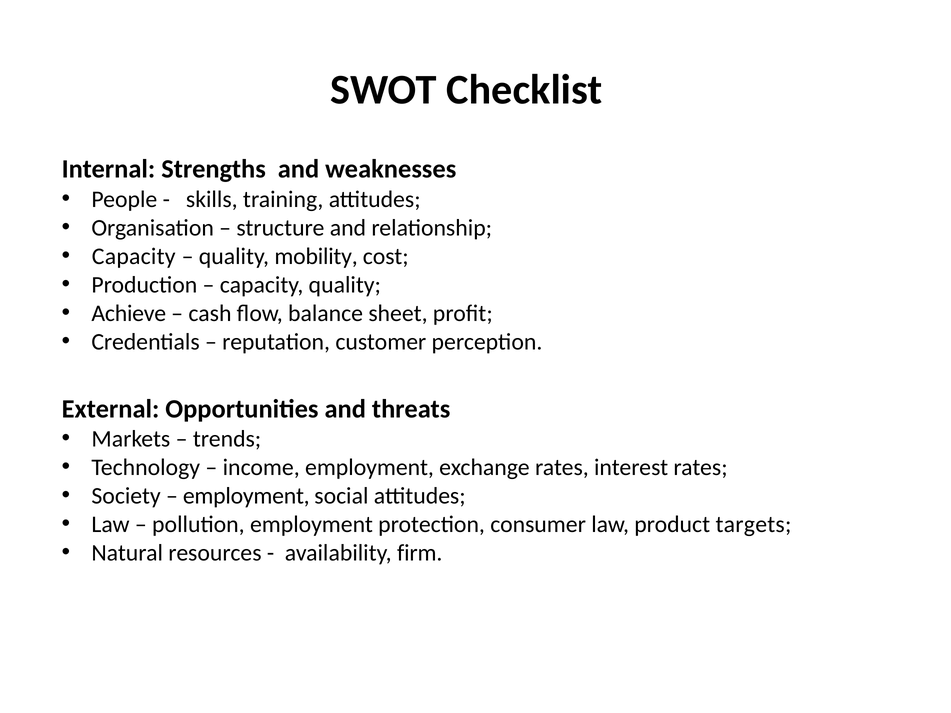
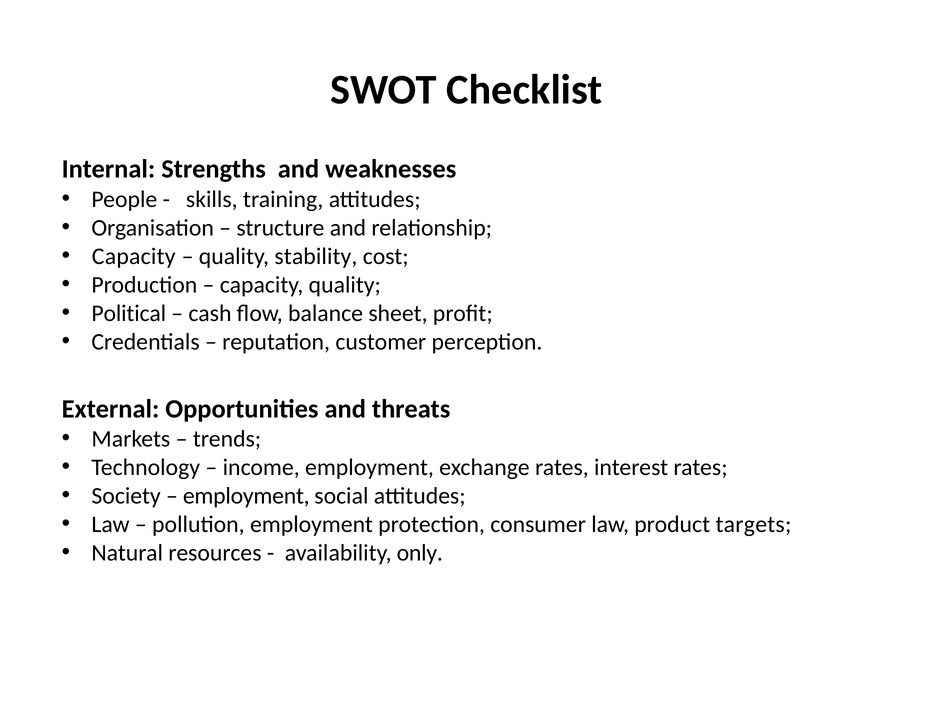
mobility: mobility -> stability (316, 256)
Achieve: Achieve -> Political (129, 313)
firm: firm -> only (420, 553)
